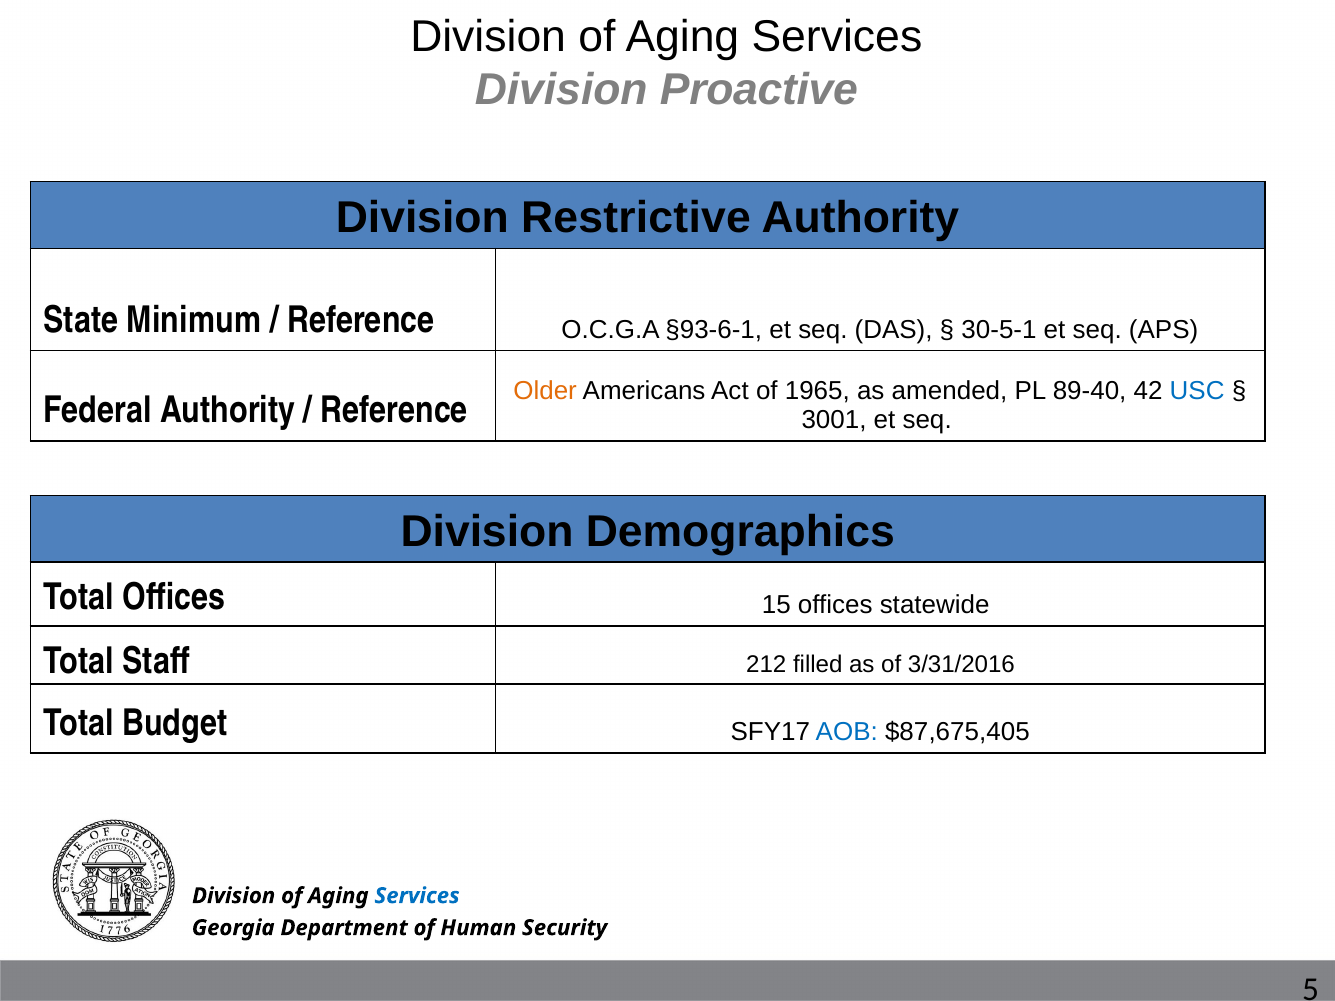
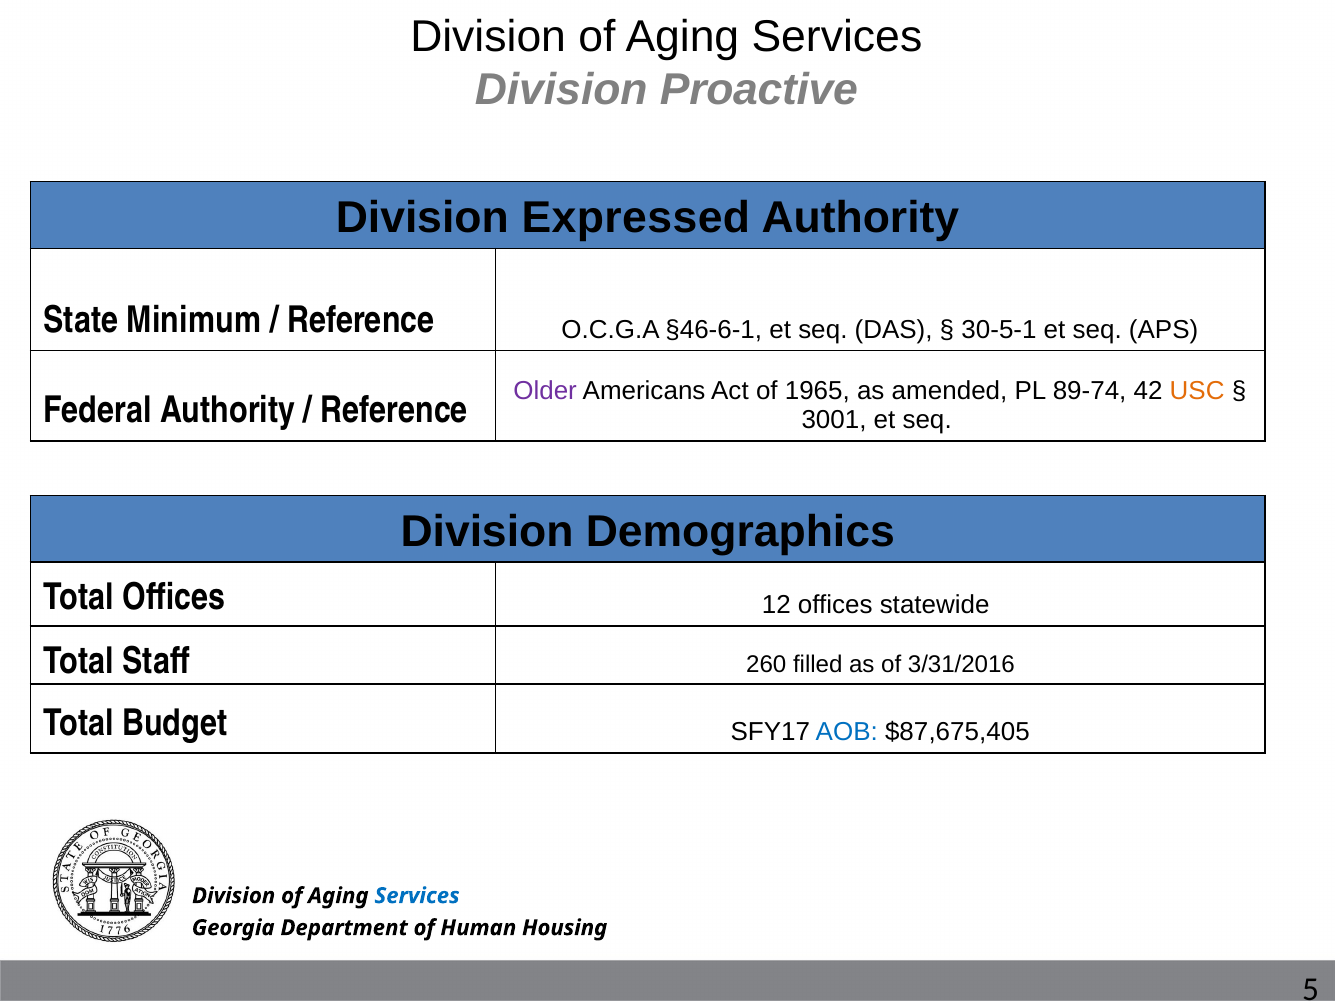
Restrictive: Restrictive -> Expressed (636, 218)
§93-6-1: §93-6-1 -> §46-6-1 (714, 330)
Older colour: orange -> purple (545, 391)
89-40: 89-40 -> 89-74 (1090, 391)
USC colour: blue -> orange (1197, 391)
15: 15 -> 12 (776, 606)
212: 212 -> 260 (766, 664)
Security: Security -> Housing (565, 928)
